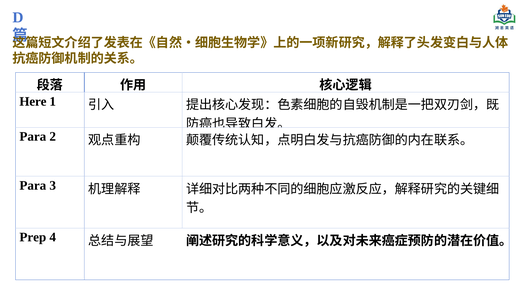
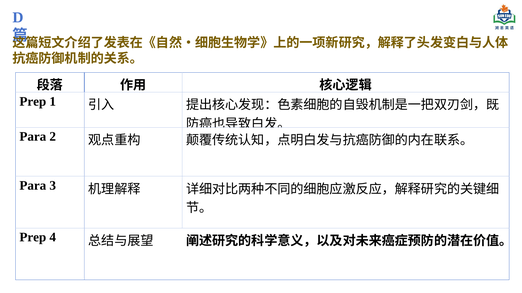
Here: Here -> Prep (33, 102)
